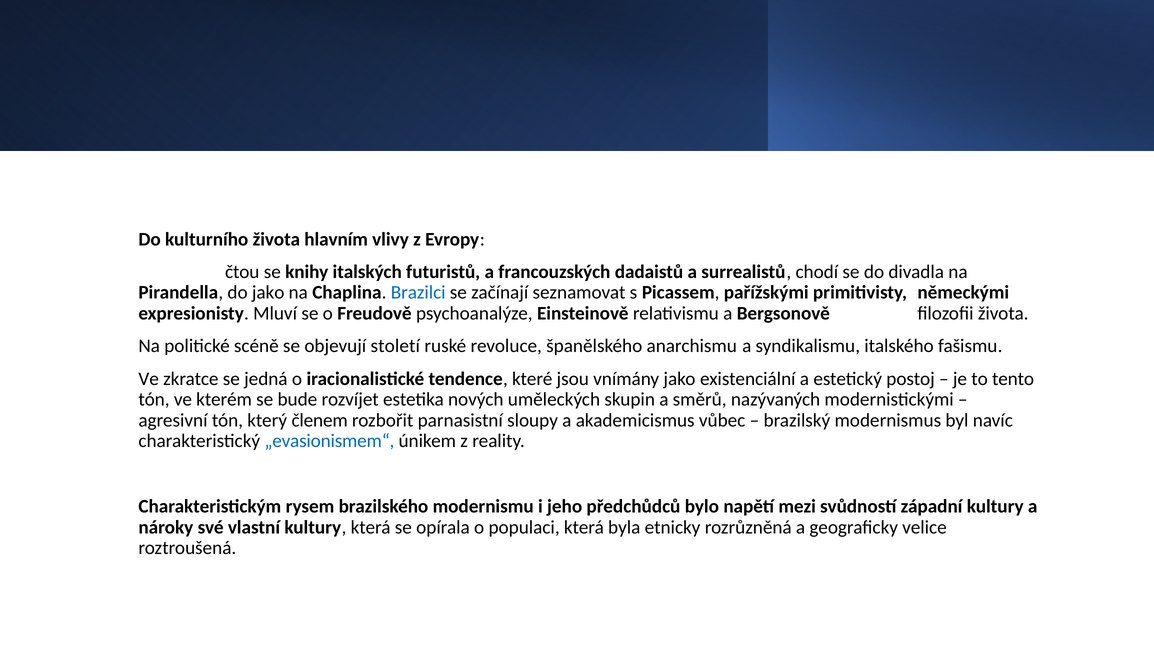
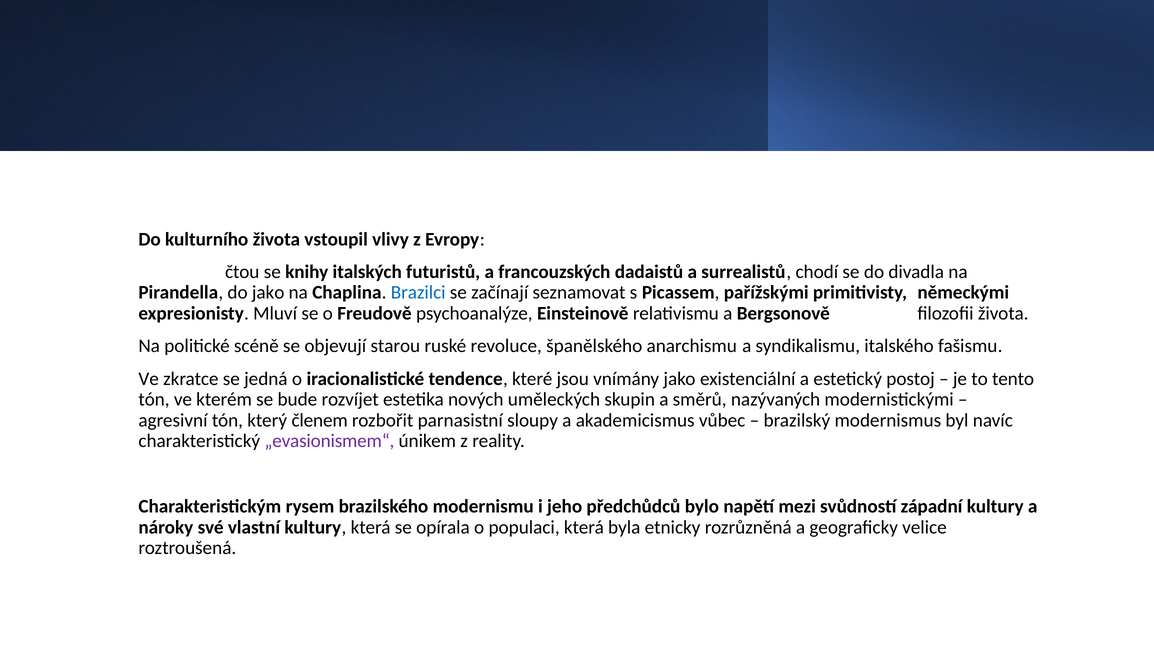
hlavním: hlavním -> vstoupil (336, 239)
století: století -> starou (395, 346)
„evasionismem“ colour: blue -> purple (329, 441)
